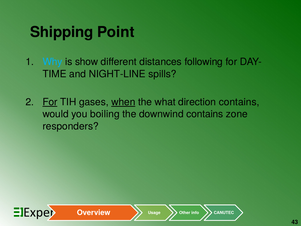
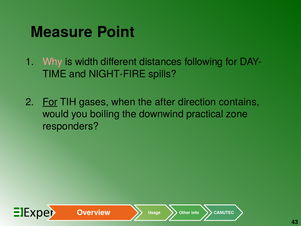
Shipping: Shipping -> Measure (62, 32)
Why colour: light blue -> pink (52, 62)
show: show -> width (87, 62)
NIGHT-LINE: NIGHT-LINE -> NIGHT-FIRE (117, 74)
when underline: present -> none (123, 102)
what: what -> after (165, 102)
downwind contains: contains -> practical (205, 114)
